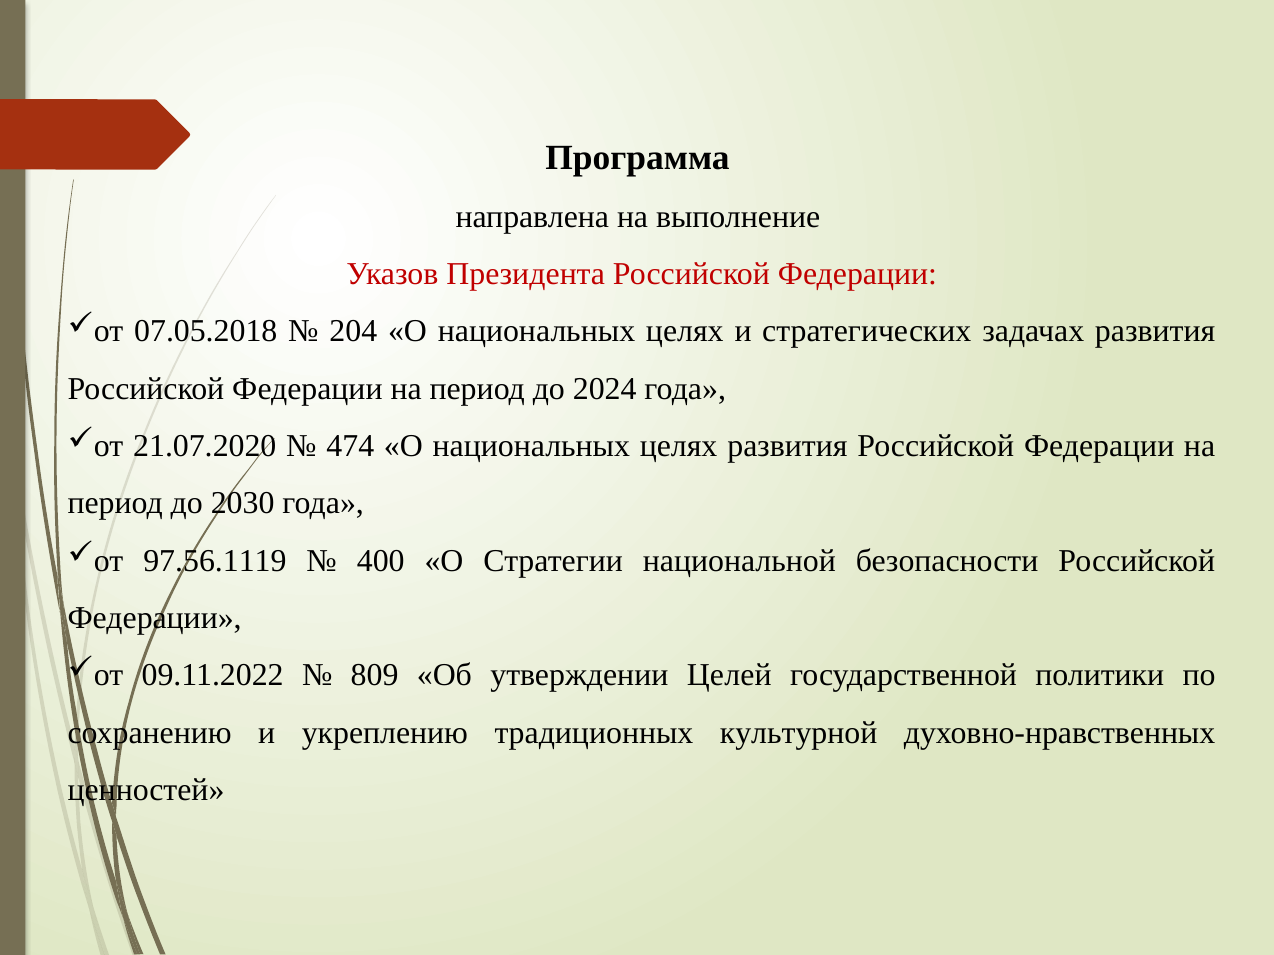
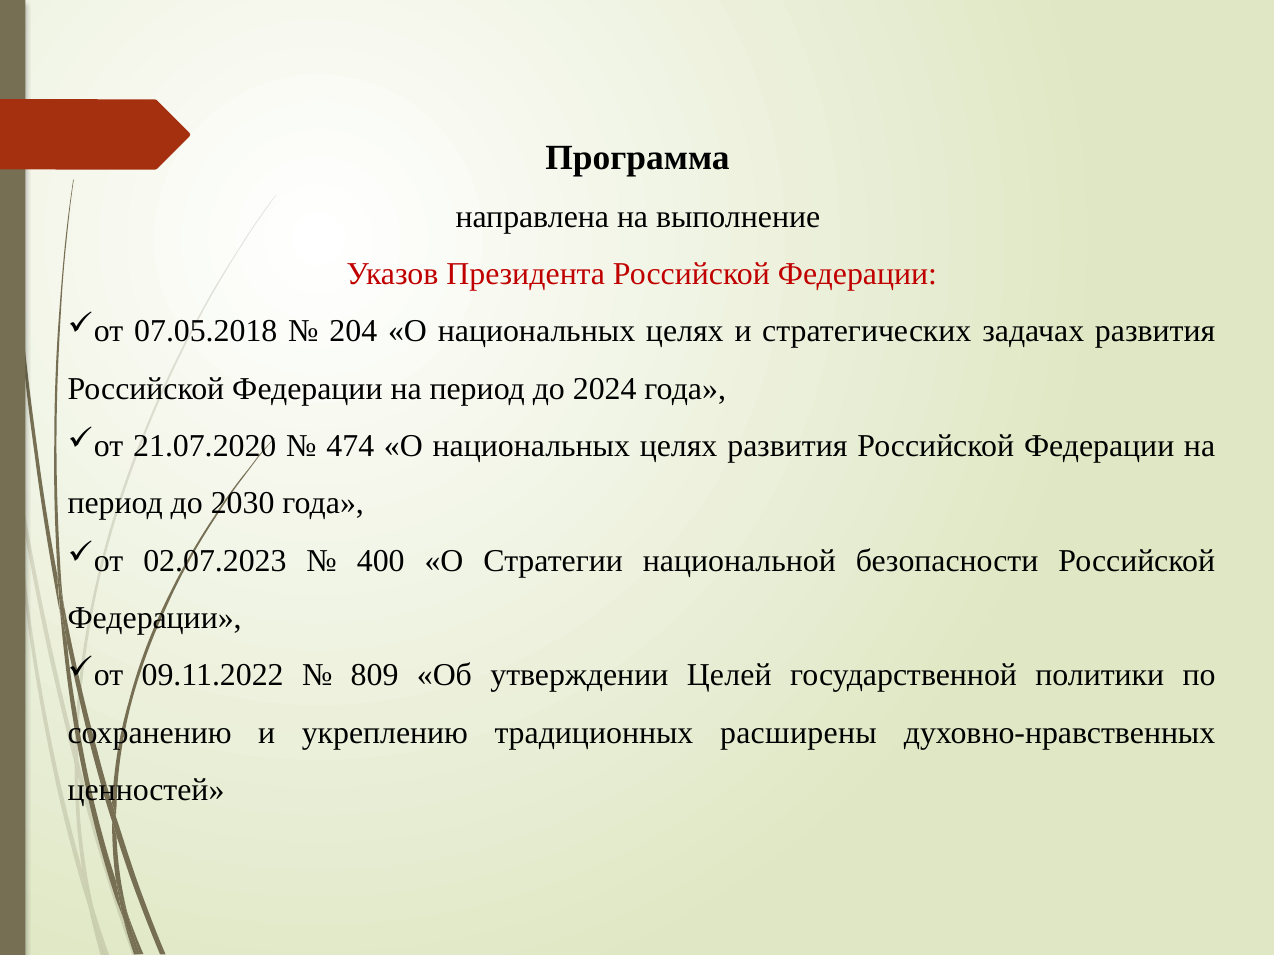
97.56.1119: 97.56.1119 -> 02.07.2023 (215, 561)
культурной: культурной -> расширены (798, 733)
